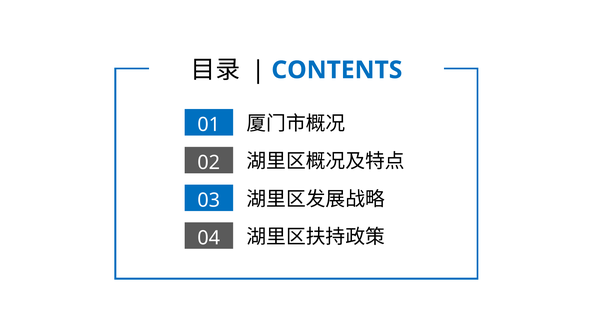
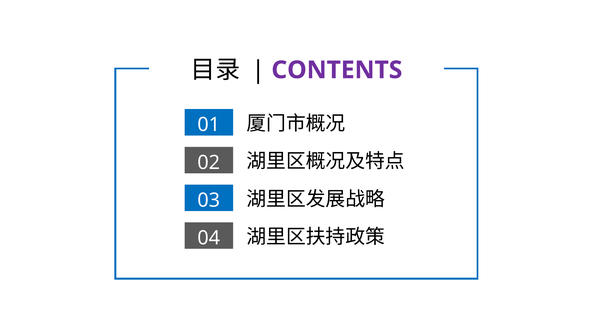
CONTENTS colour: blue -> purple (337, 70)
